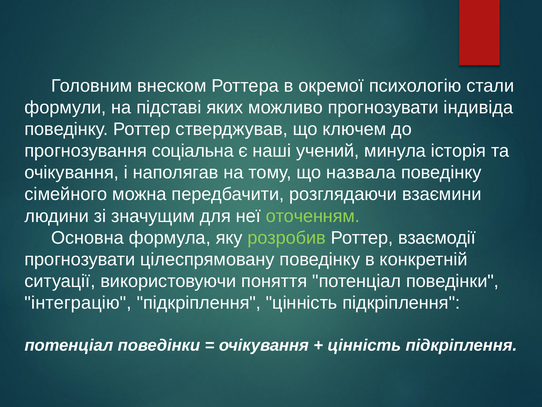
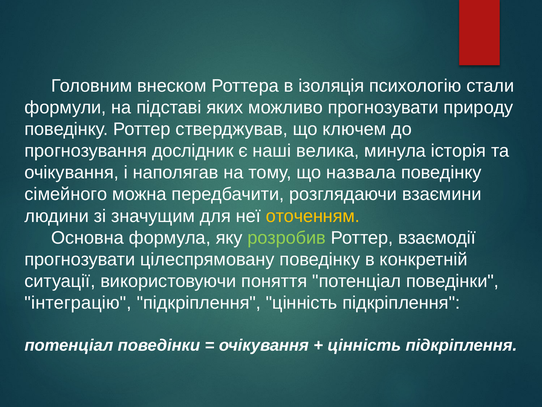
окремої: окремої -> ізоляція (331, 86)
індивіда: індивіда -> природу (478, 107)
соціальна: соціальна -> дослідник (193, 151)
учений: учений -> велика (328, 151)
оточенням colour: light green -> yellow (313, 216)
